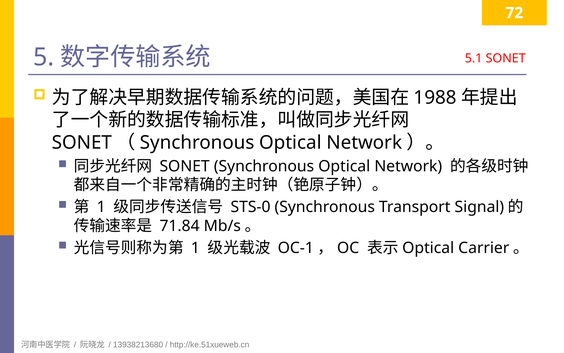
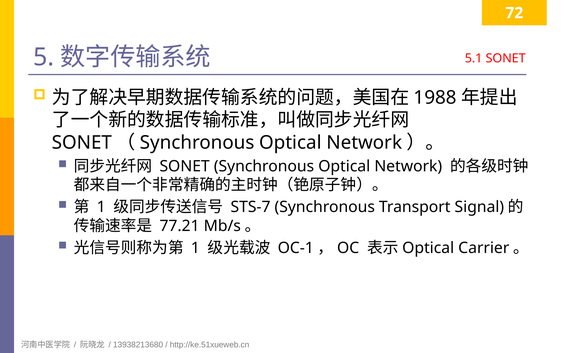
STS-0: STS-0 -> STS-7 (251, 207)
71.84: 71.84 -> 77.21 (180, 226)
